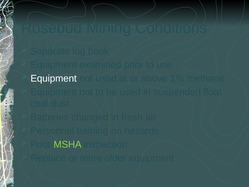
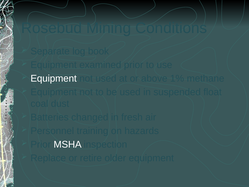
MSHA colour: light green -> white (68, 144)
